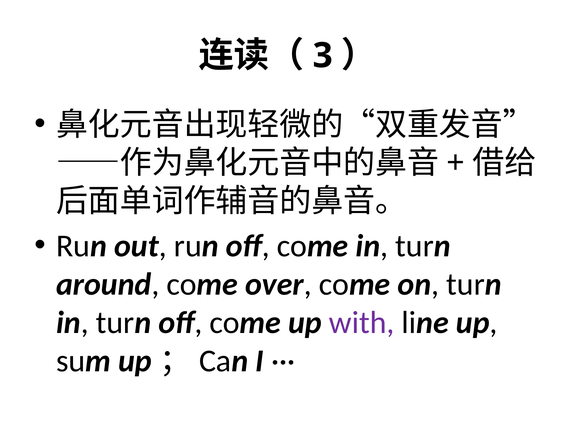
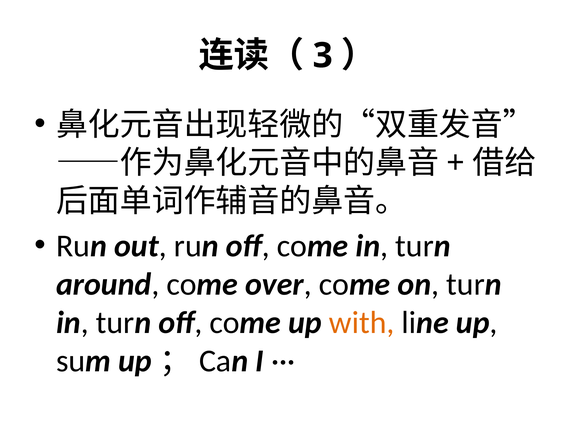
with colour: purple -> orange (362, 323)
